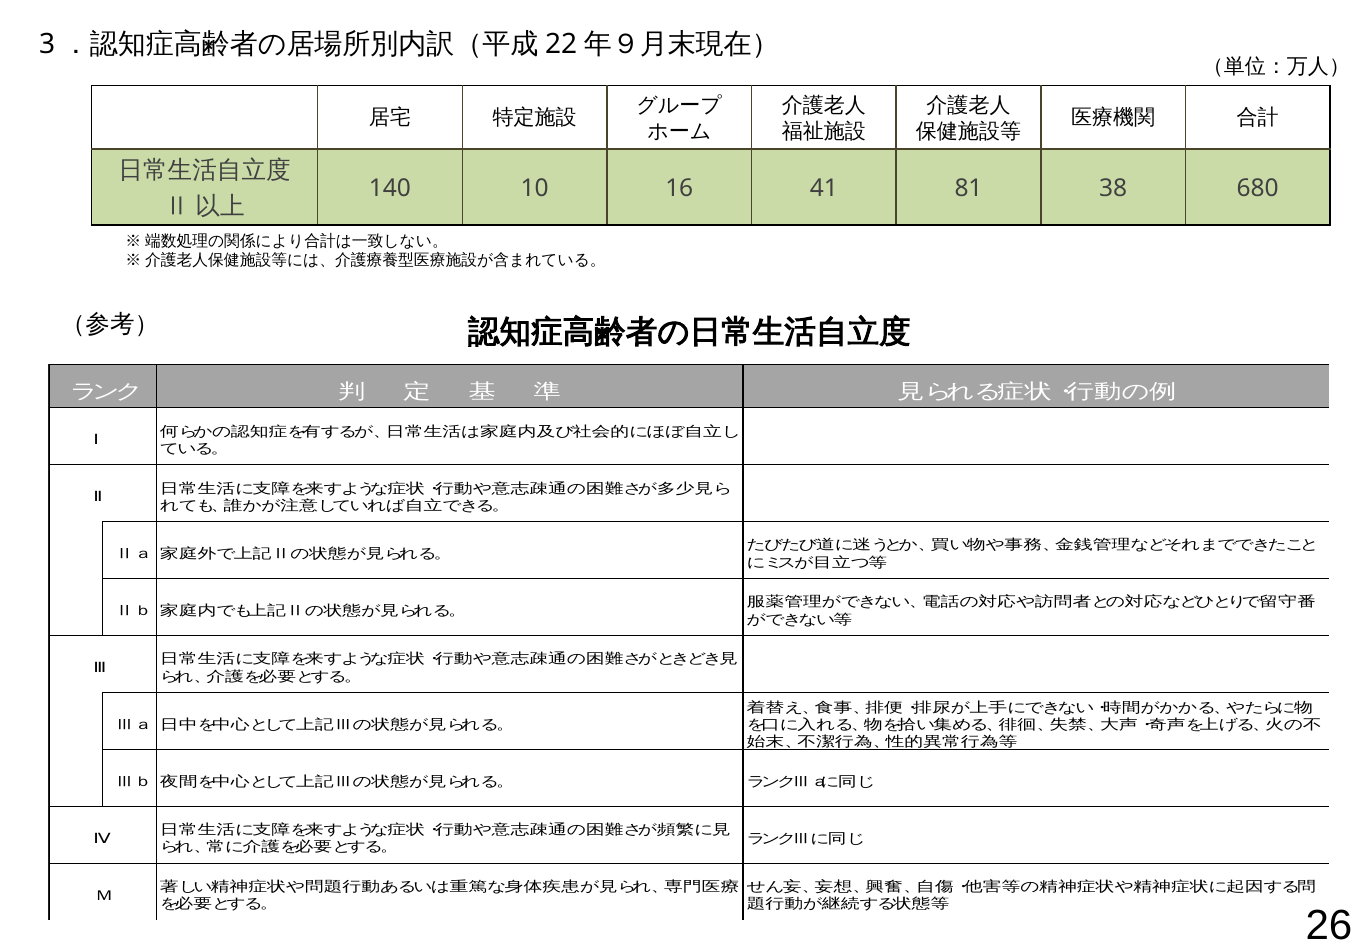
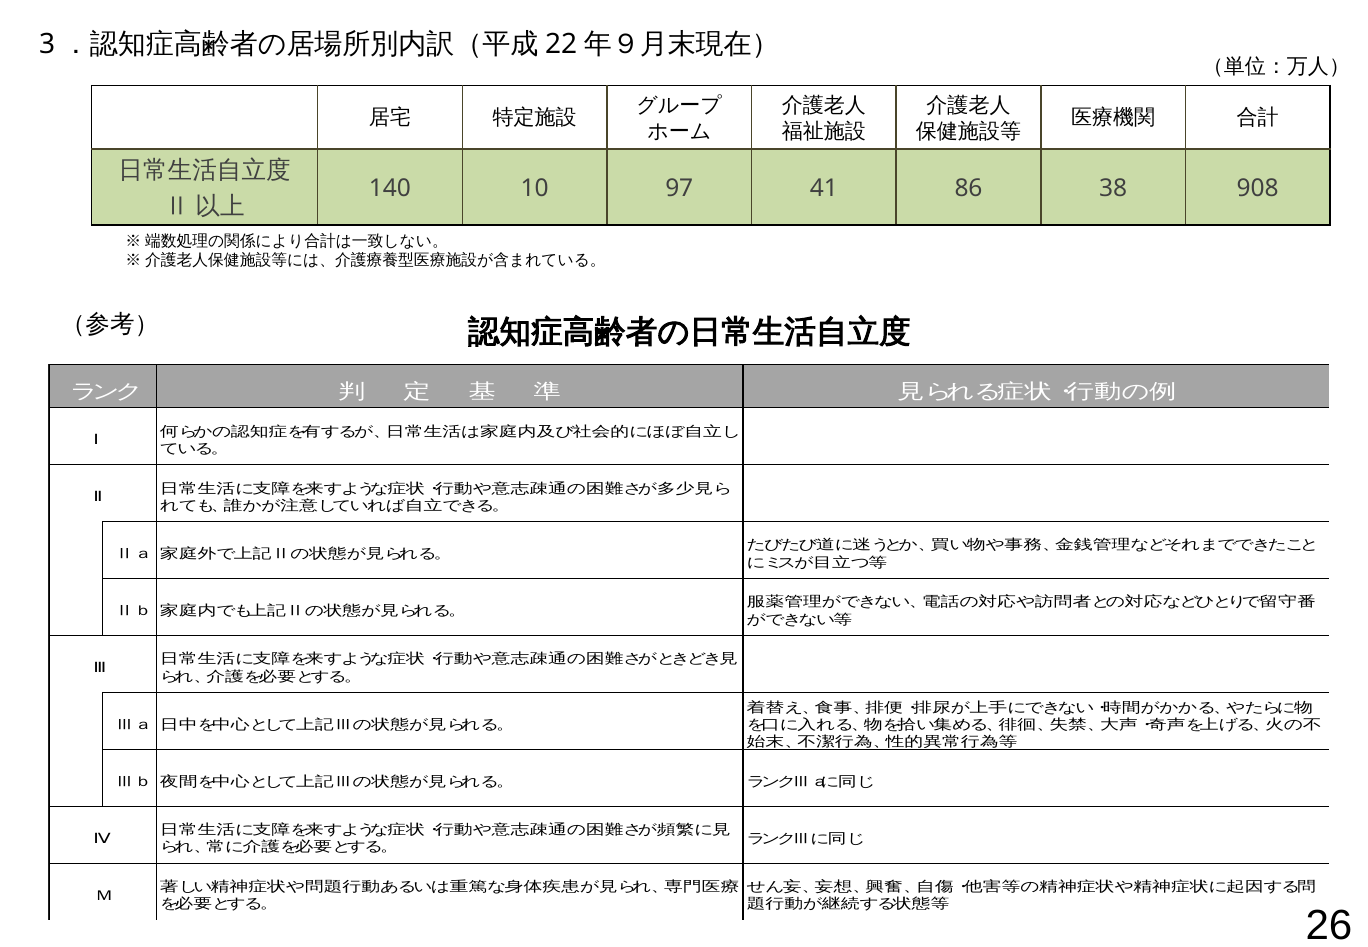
16: 16 -> 97 (679, 188)
81: 81 -> 86 (969, 188)
680: 680 -> 908 (1258, 188)
